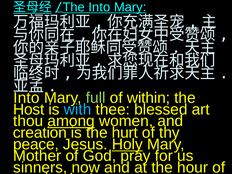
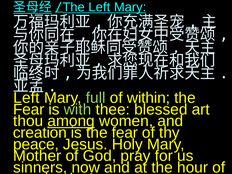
Into: Into -> Left (99, 7)
Into: Into -> Left (26, 98)
Host: Host -> Fear (29, 109)
with colour: light blue -> light green (78, 109)
is the hurt: hurt -> fear (125, 133)
Holy underline: present -> none (127, 144)
